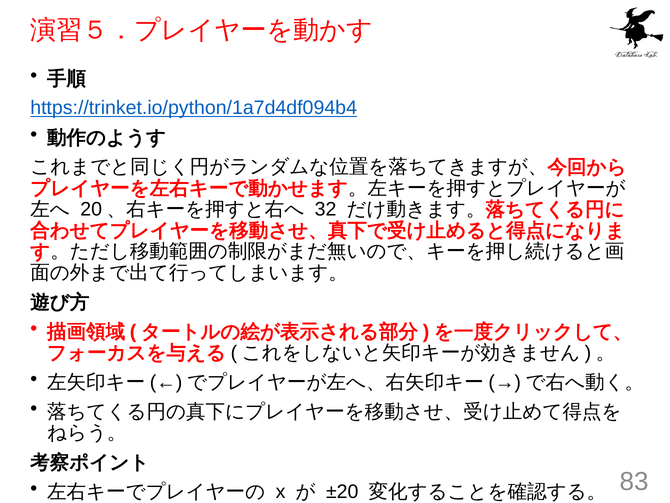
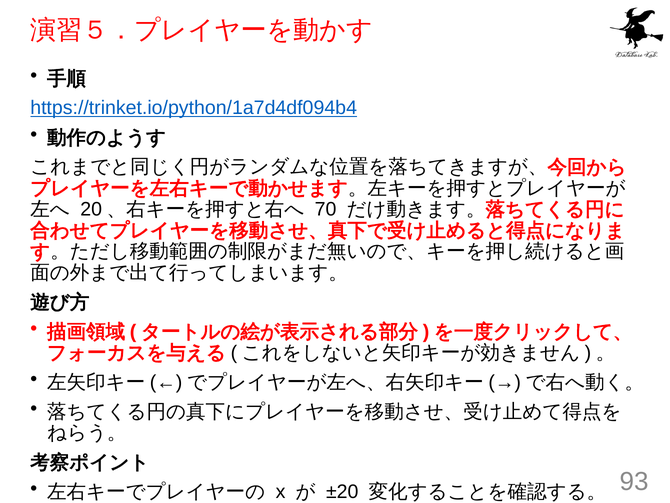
32: 32 -> 70 (326, 209)
83: 83 -> 93 (634, 481)
